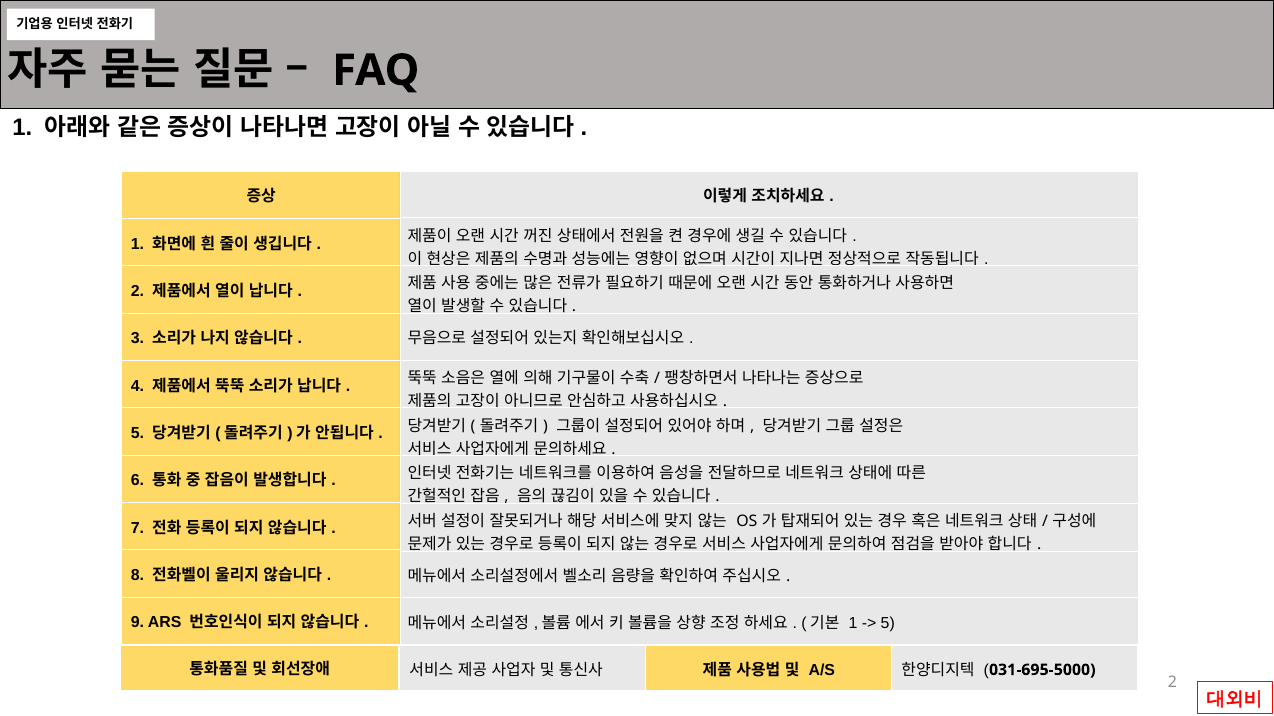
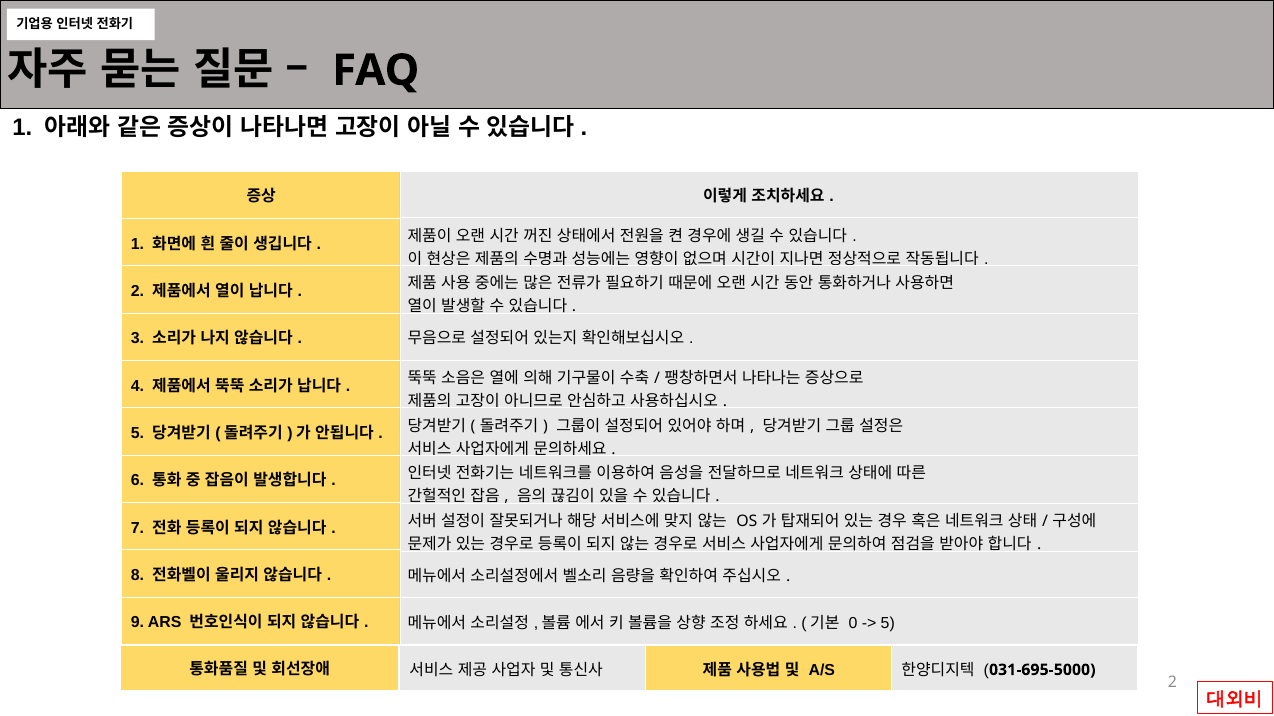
1: 1 -> 0 (853, 623)
